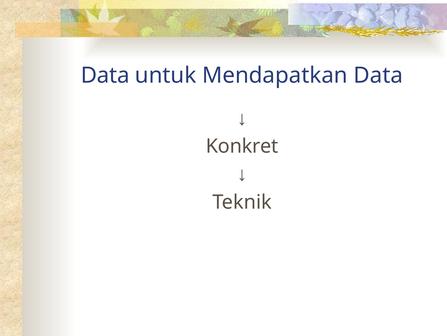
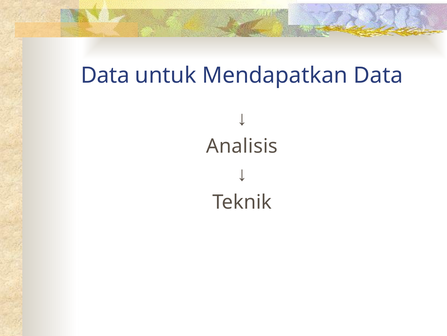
Konkret: Konkret -> Analisis (242, 146)
